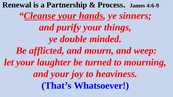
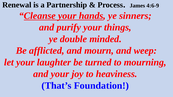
Whatsoever: Whatsoever -> Foundation (101, 86)
